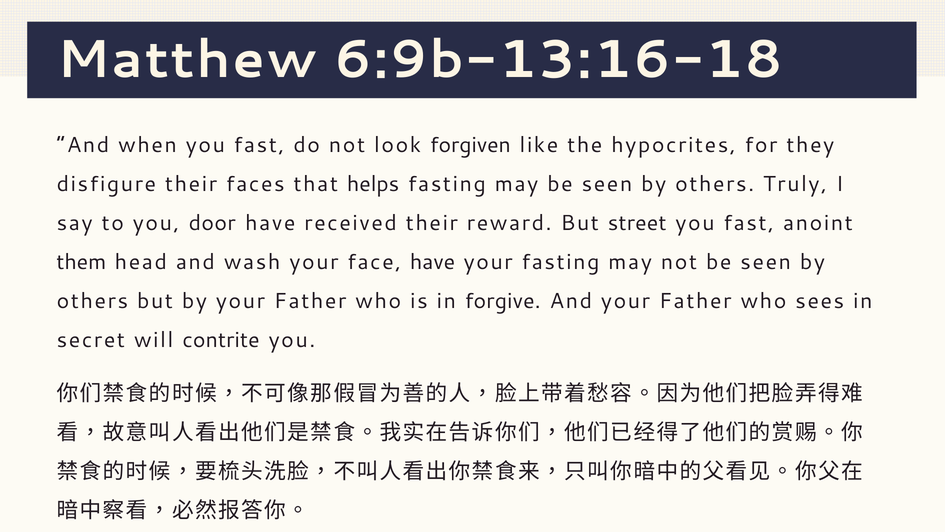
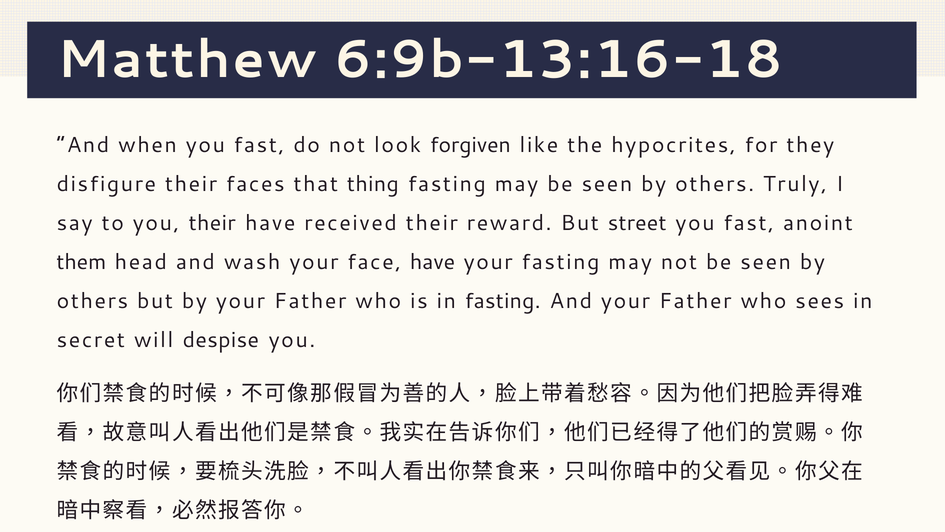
helps: helps -> thing (373, 184)
you door: door -> their (212, 223)
in forgive: forgive -> fasting (503, 301)
contrite: contrite -> despise (221, 340)
